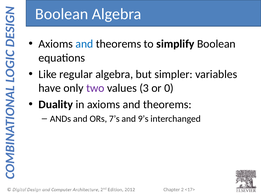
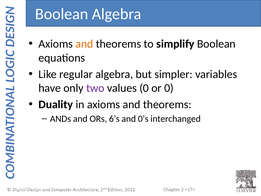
and colour: blue -> orange (84, 44)
values 3: 3 -> 0 (144, 88)
7’s: 7’s -> 6’s (114, 119)
9’s: 9’s -> 0’s (143, 119)
